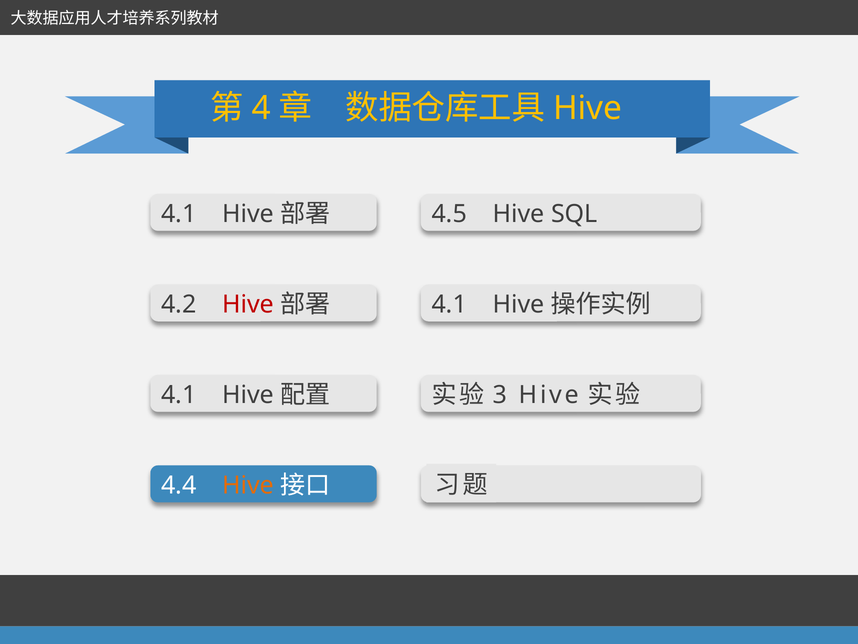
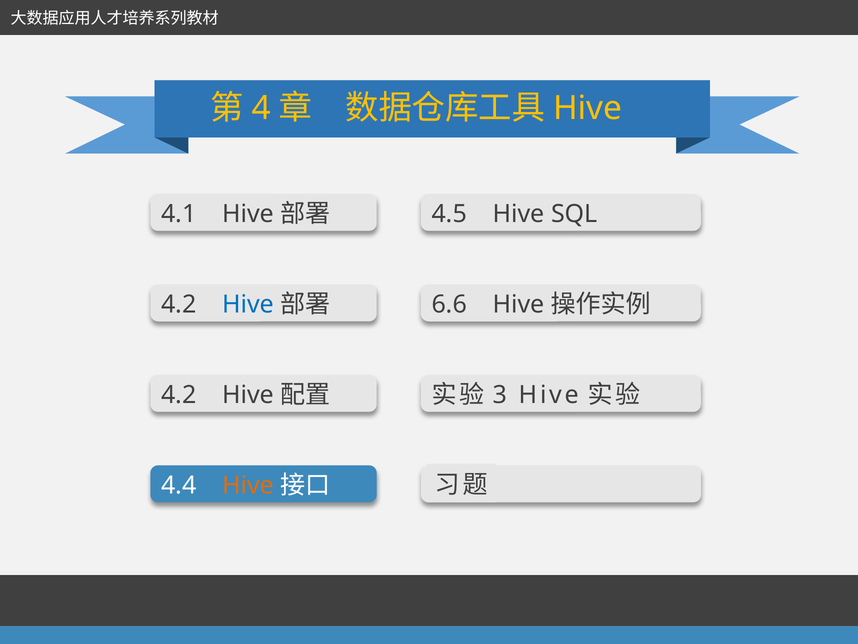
Hive colour: red -> blue (248, 304)
4.1: 4.1 -> 6.6 (449, 304)
4.1: 4.1 -> 4.2 (179, 395)
